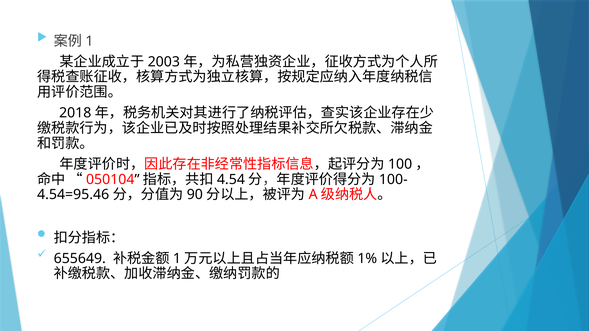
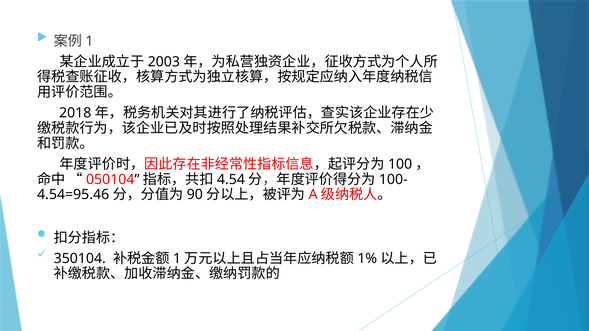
655649: 655649 -> 350104 (80, 259)
